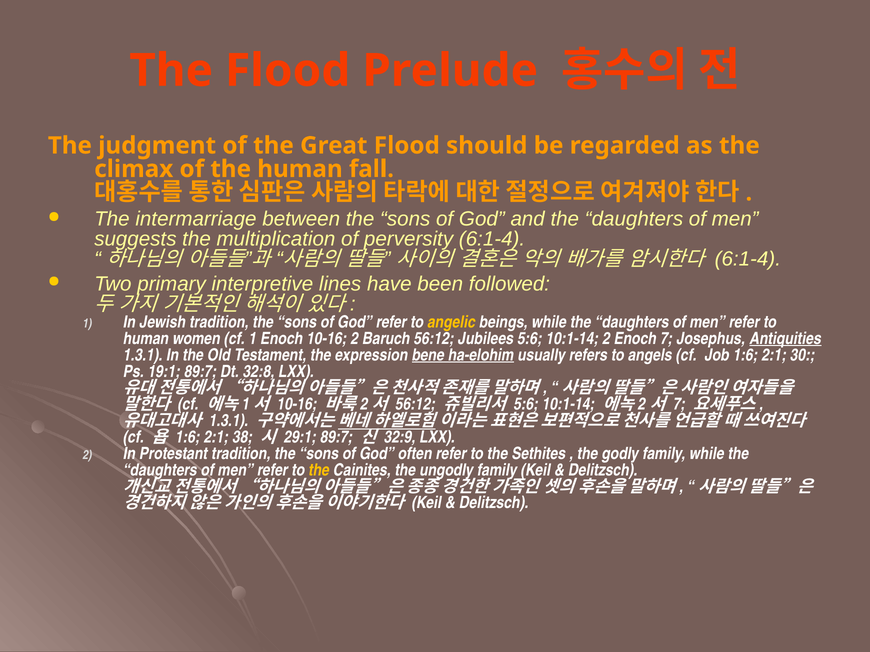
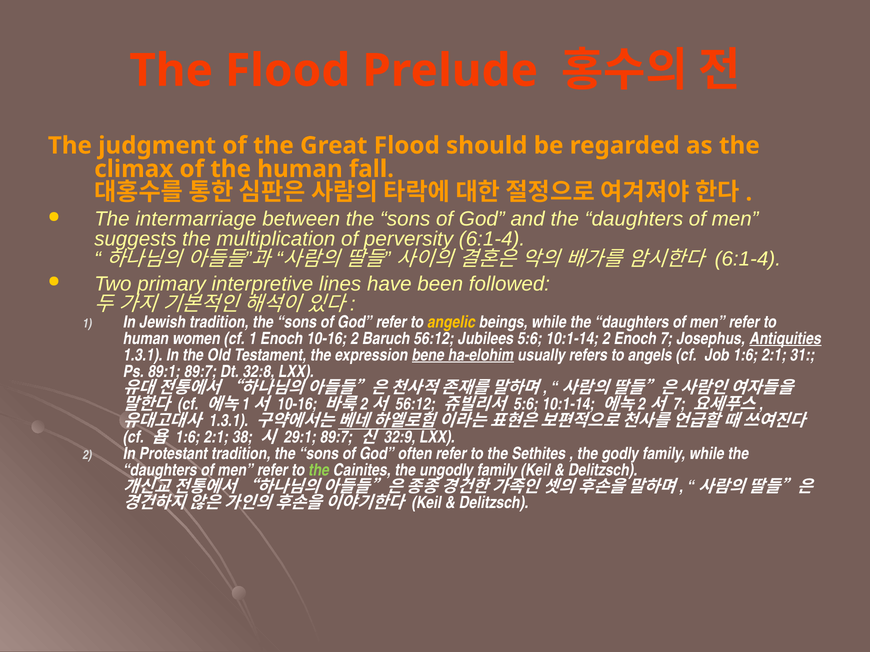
30: 30 -> 31 (803, 355)
19:1: 19:1 -> 89:1 (164, 372)
the colour: yellow -> light green (319, 470)
